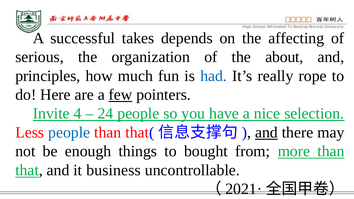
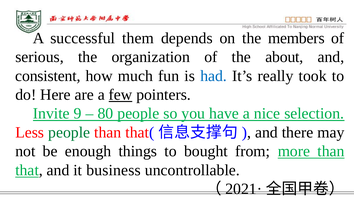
takes: takes -> them (138, 38)
affecting: affecting -> members (296, 38)
principles: principles -> consistent (48, 76)
rope: rope -> took (313, 76)
4: 4 -> 9 (78, 114)
24: 24 -> 80 (105, 114)
people colour: blue -> green (69, 133)
and underline: present -> none (266, 133)
